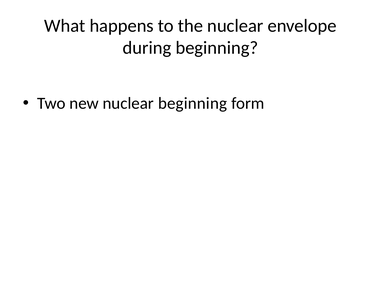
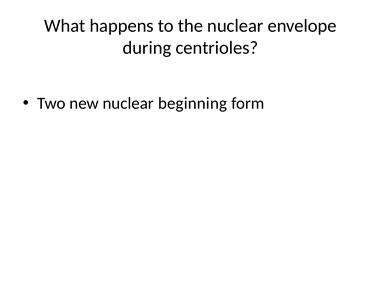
during beginning: beginning -> centrioles (217, 48)
